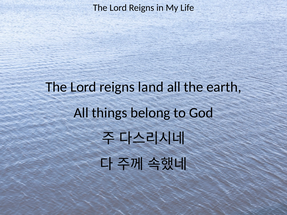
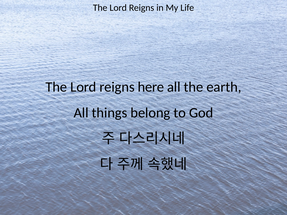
land: land -> here (151, 87)
